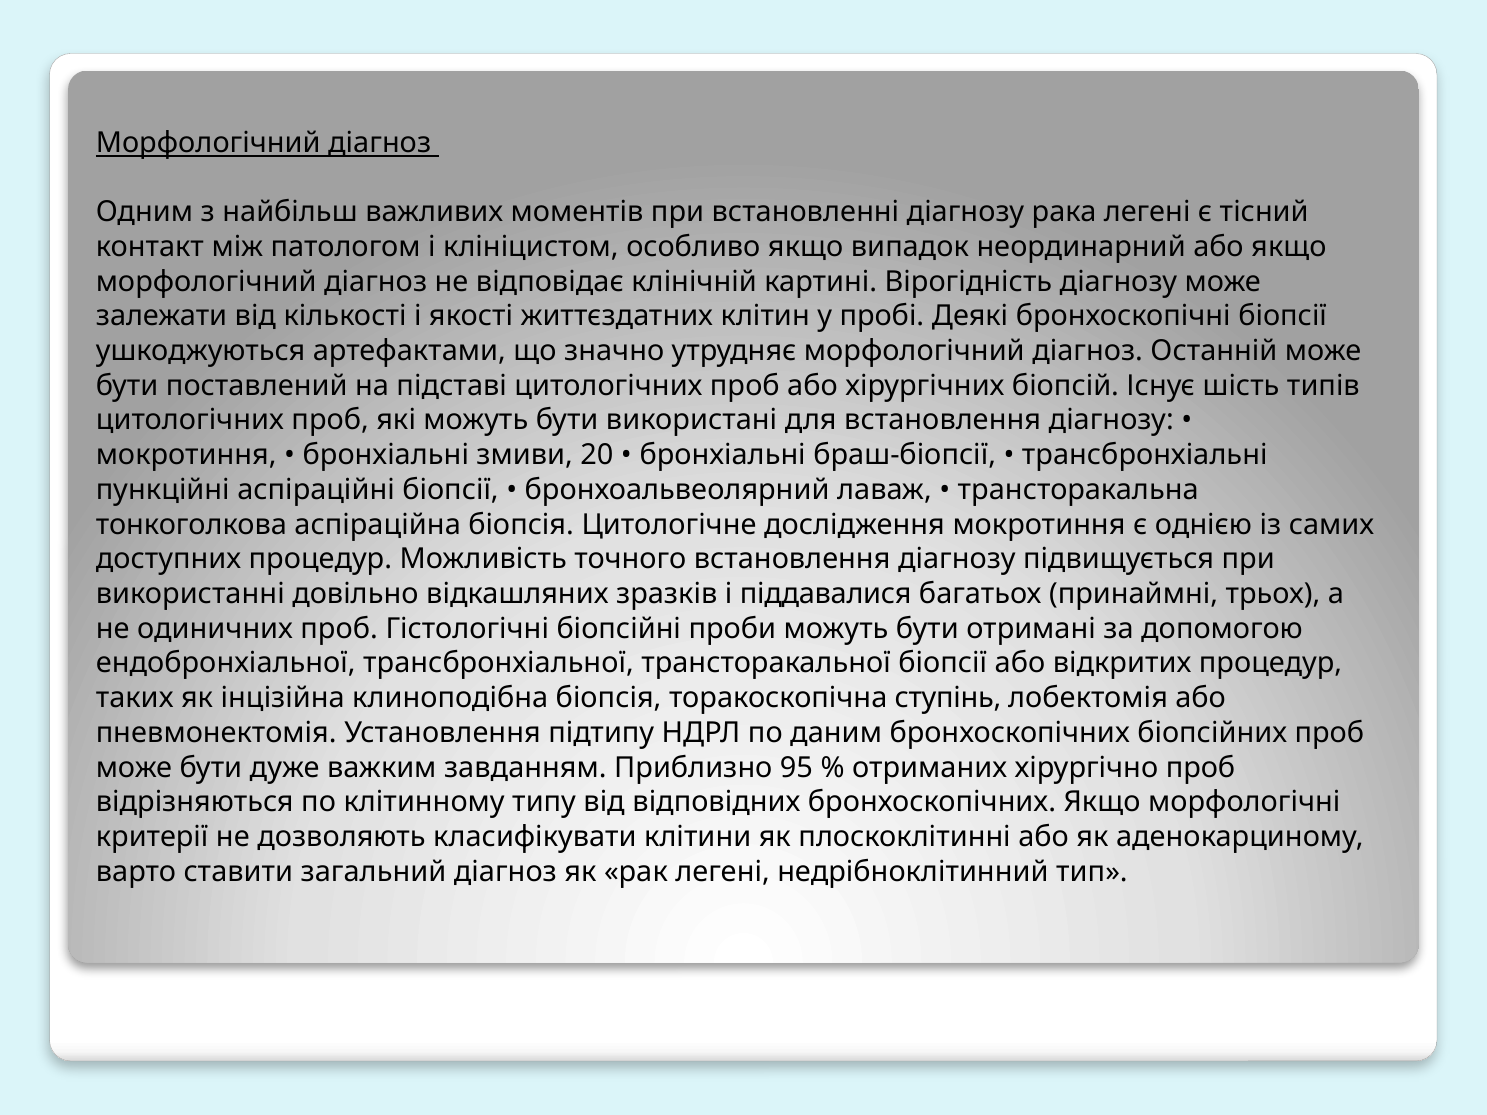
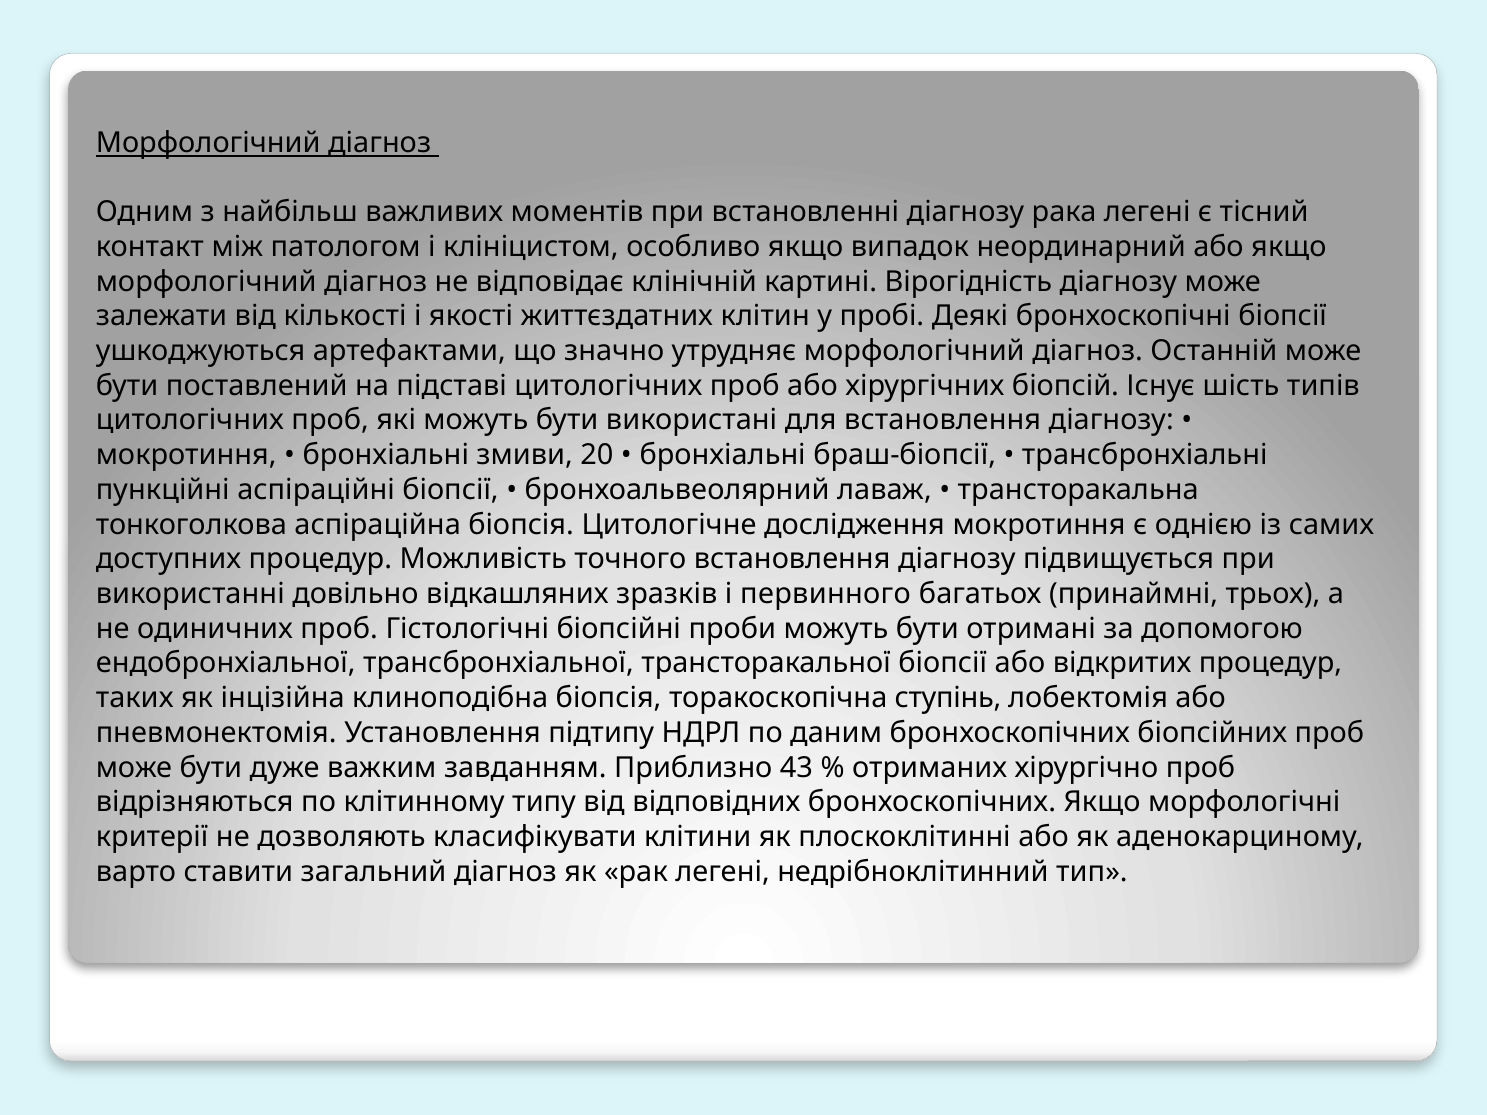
піддавалися: піддавалися -> первинного (825, 594)
95: 95 -> 43 (796, 768)
